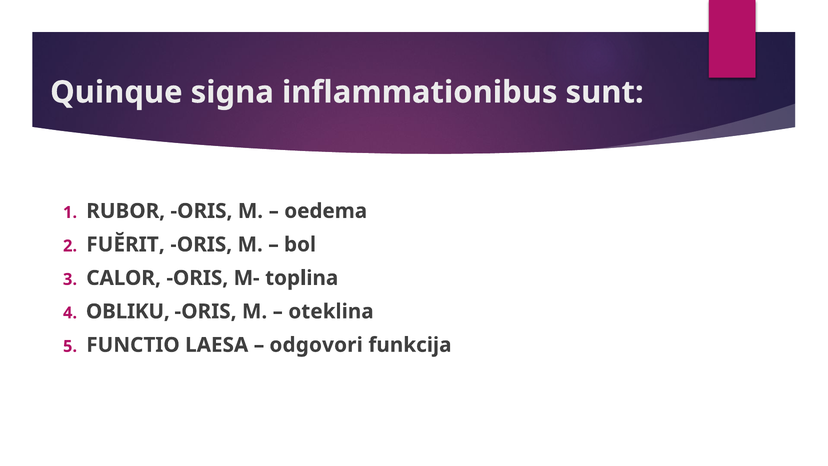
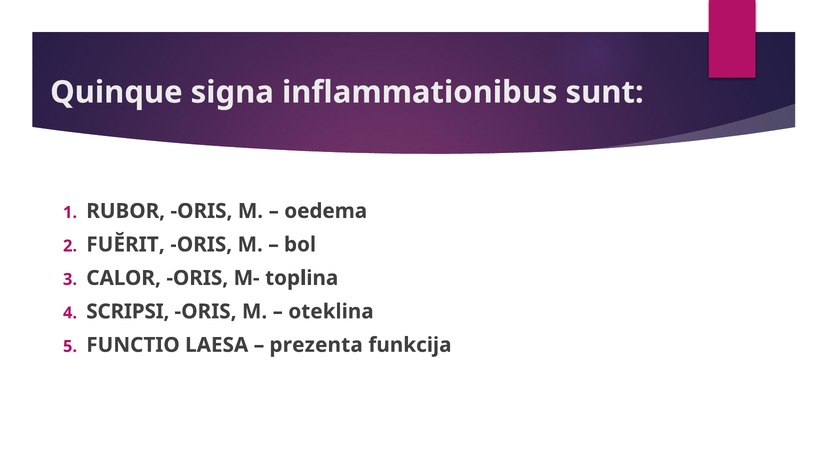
OBLIKU: OBLIKU -> SCRIPSI (128, 311)
odgovori: odgovori -> prezenta (316, 345)
